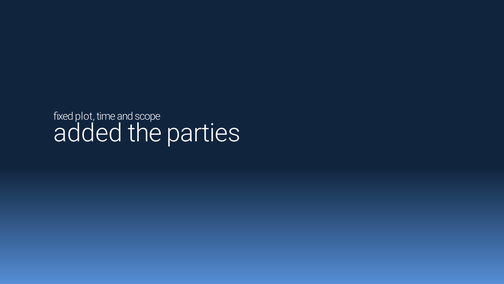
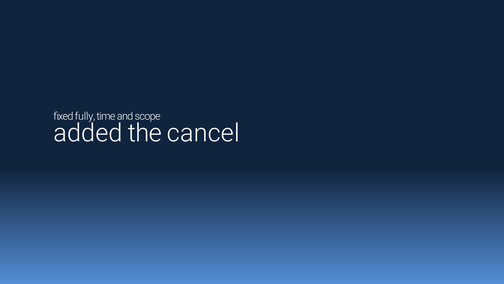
plot: plot -> fully (85, 116)
parties: parties -> cancel (203, 133)
